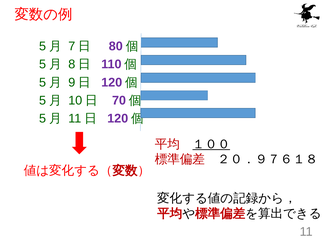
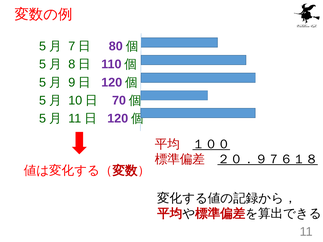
２０．９７６１８ underline: none -> present (268, 160)
